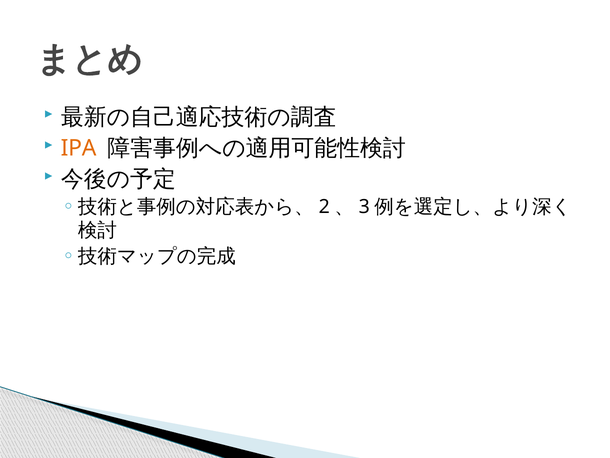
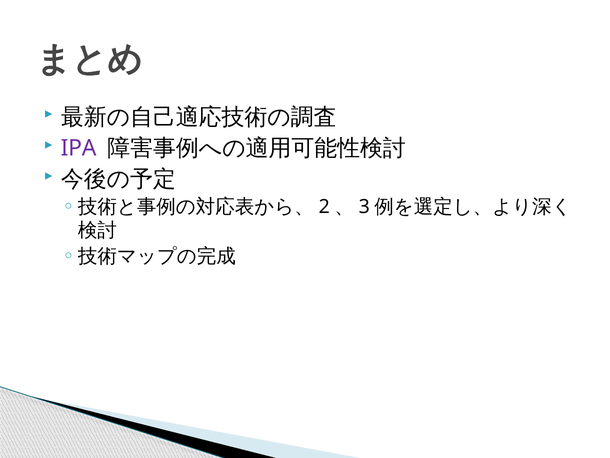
IPA colour: orange -> purple (79, 148)
